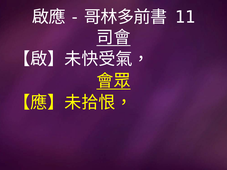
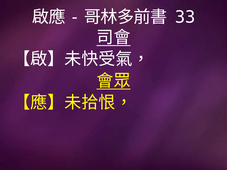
11: 11 -> 33 (185, 17)
